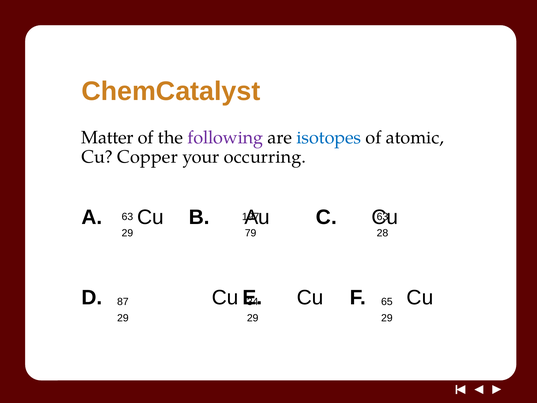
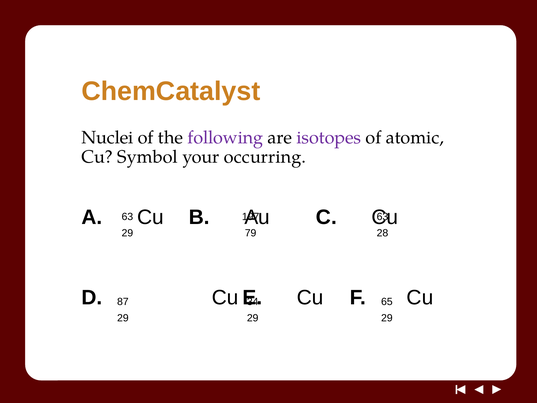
Matter: Matter -> Nuclei (107, 138)
isotopes colour: blue -> purple (329, 138)
Copper: Copper -> Symbol (148, 157)
